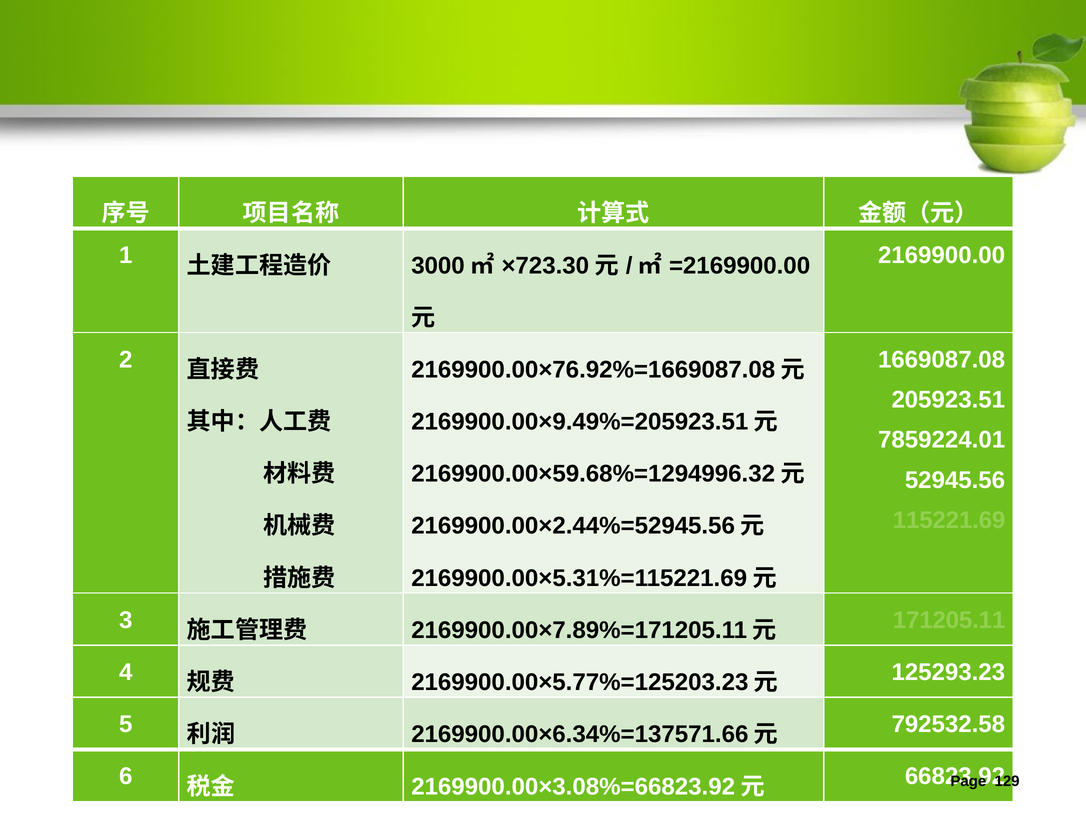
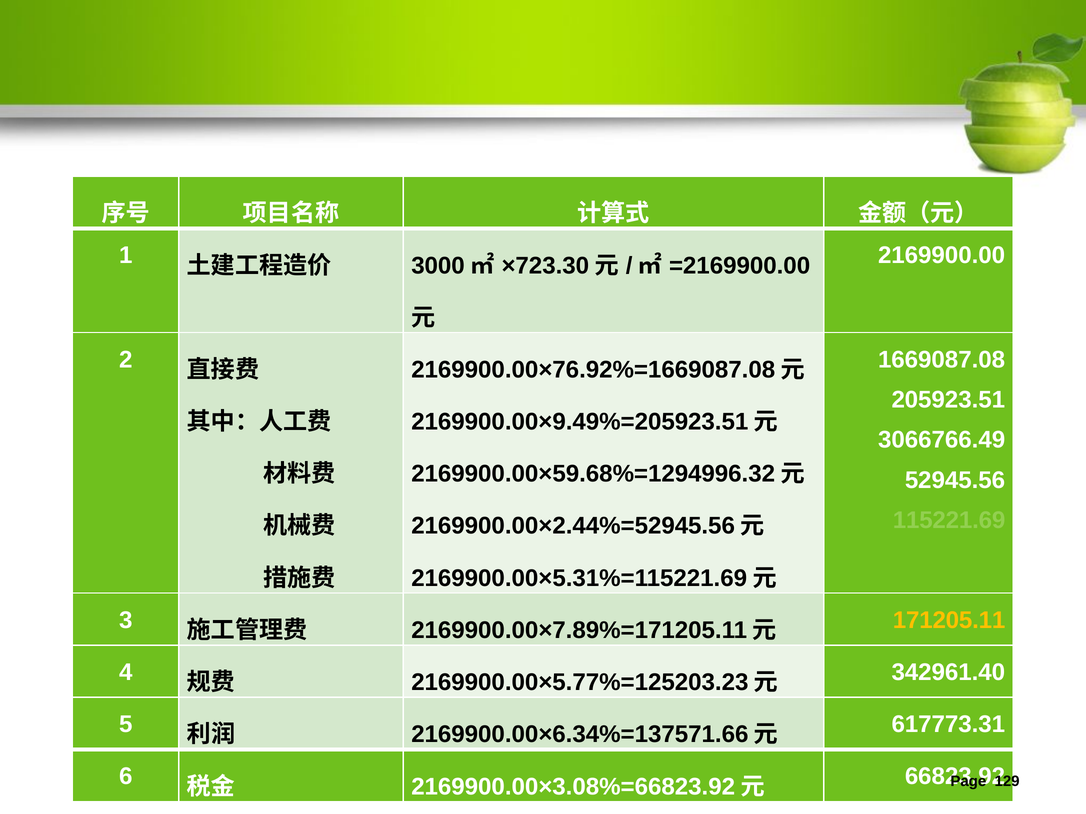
7859224.01: 7859224.01 -> 3066766.49 (942, 440)
171205.11 colour: light green -> yellow (949, 621)
125293.23: 125293.23 -> 342961.40 (948, 673)
792532.58: 792532.58 -> 617773.31 (948, 725)
